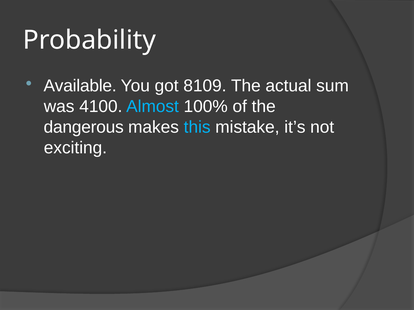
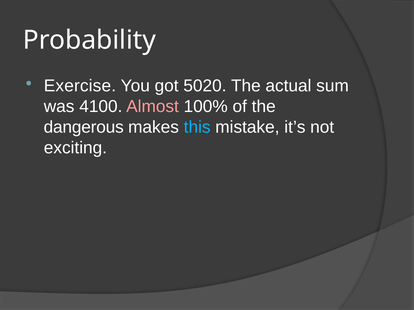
Available: Available -> Exercise (80, 86)
8109: 8109 -> 5020 (205, 86)
Almost colour: light blue -> pink (153, 107)
